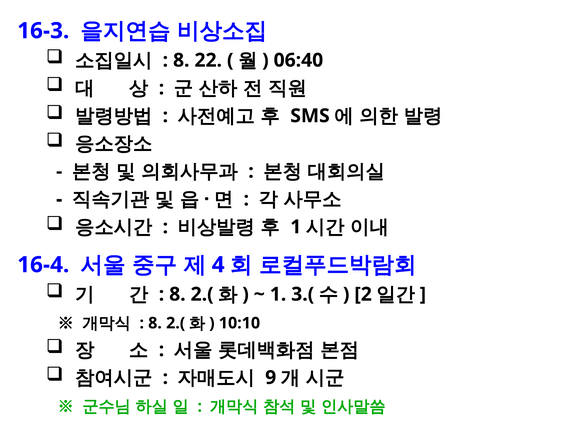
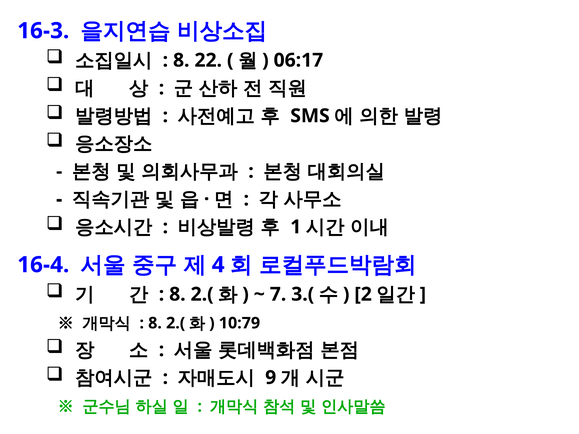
06:40: 06:40 -> 06:17 (298, 60)
1: 1 -> 7 (278, 294)
10:10: 10:10 -> 10:79 (239, 323)
